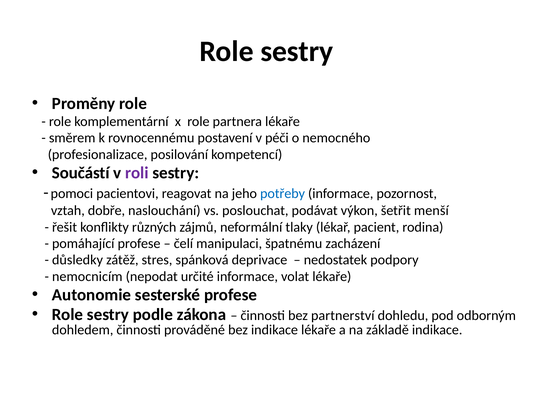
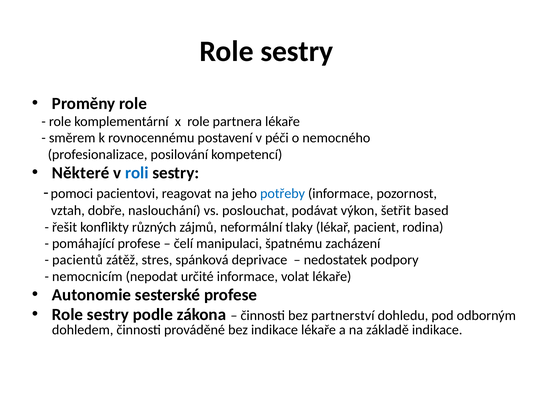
Součástí: Součástí -> Některé (81, 173)
roli colour: purple -> blue (137, 173)
menší: menší -> based (431, 210)
důsledky: důsledky -> pacientů (77, 260)
